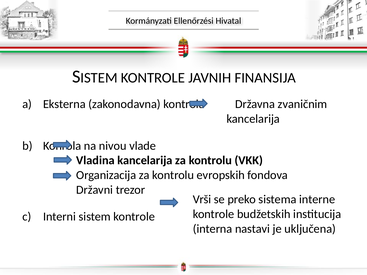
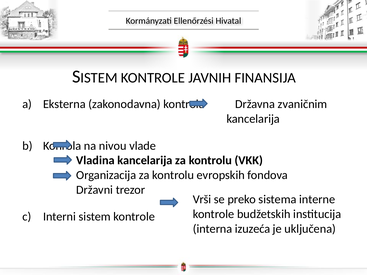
nastavi: nastavi -> izuzeća (253, 229)
